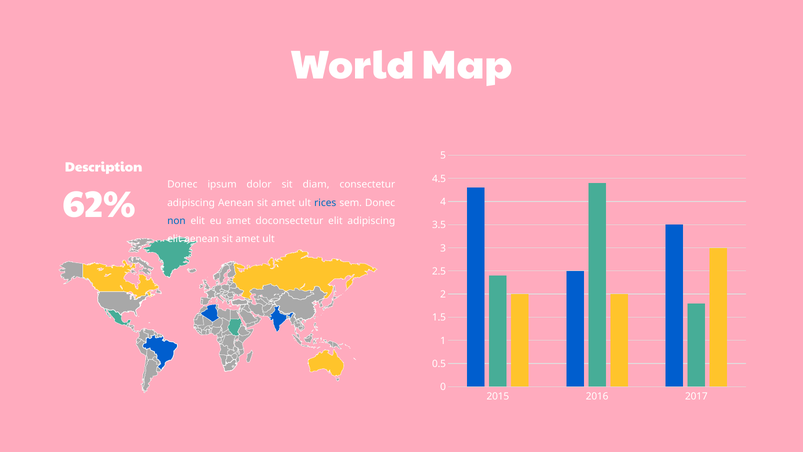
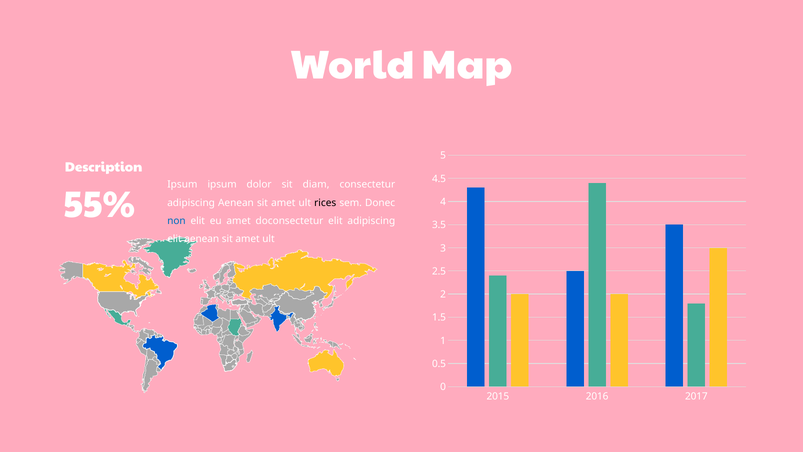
Donec: Donec -> Ipsum (182, 185)
62%: 62% -> 55% (99, 205)
rices colour: blue -> black (325, 203)
